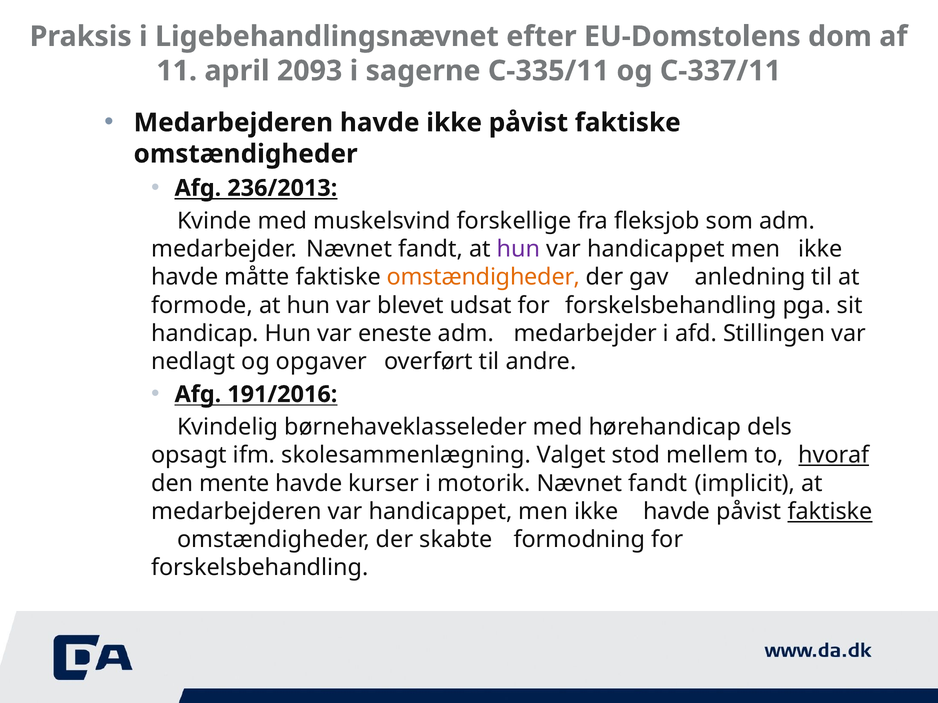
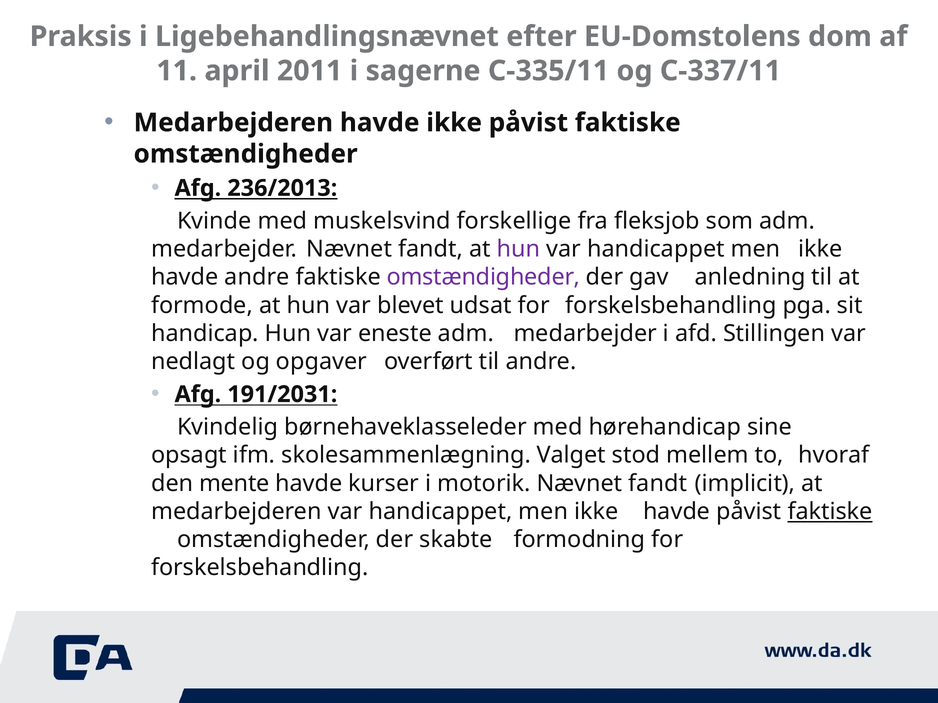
2093: 2093 -> 2011 (310, 71)
havde måtte: måtte -> andre (257, 277)
omstændigheder colour: orange -> purple (484, 277)
191/2016: 191/2016 -> 191/2031 (282, 395)
dels: dels -> sine (770, 427)
hvoraf underline: present -> none (834, 456)
